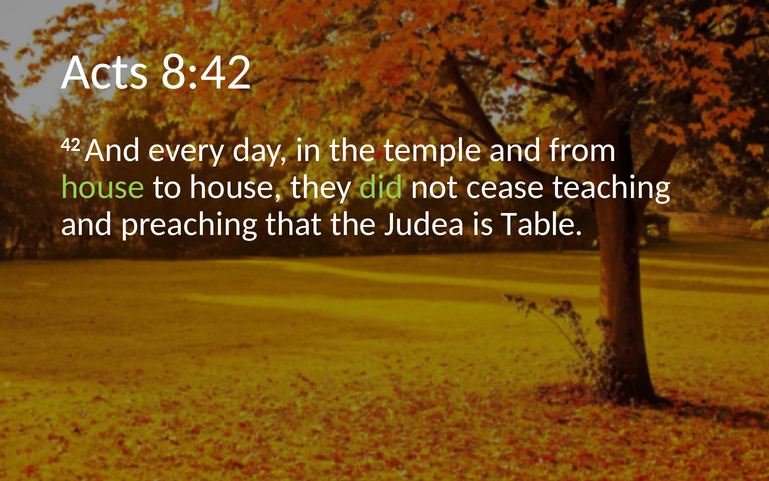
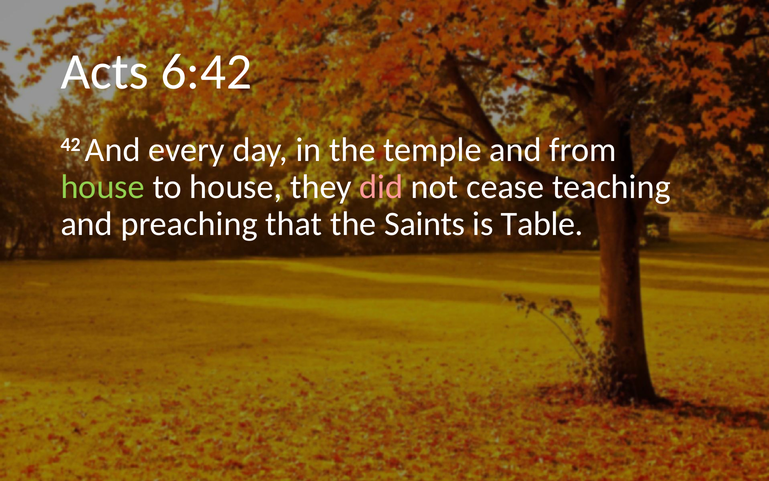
8:42: 8:42 -> 6:42 (206, 72)
did colour: light green -> pink (381, 187)
Judea: Judea -> Saints (425, 224)
